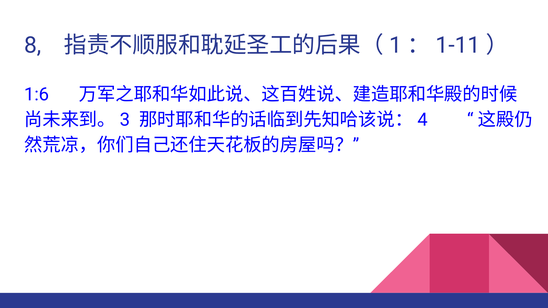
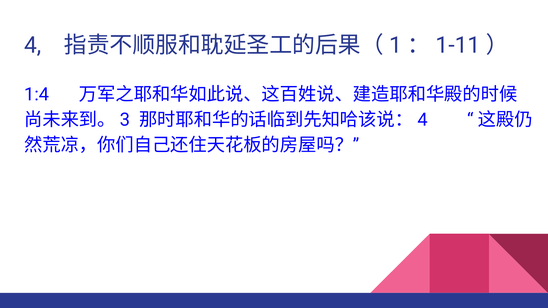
8: 8 -> 4 (33, 45)
1:6: 1:6 -> 1:4 (37, 95)
